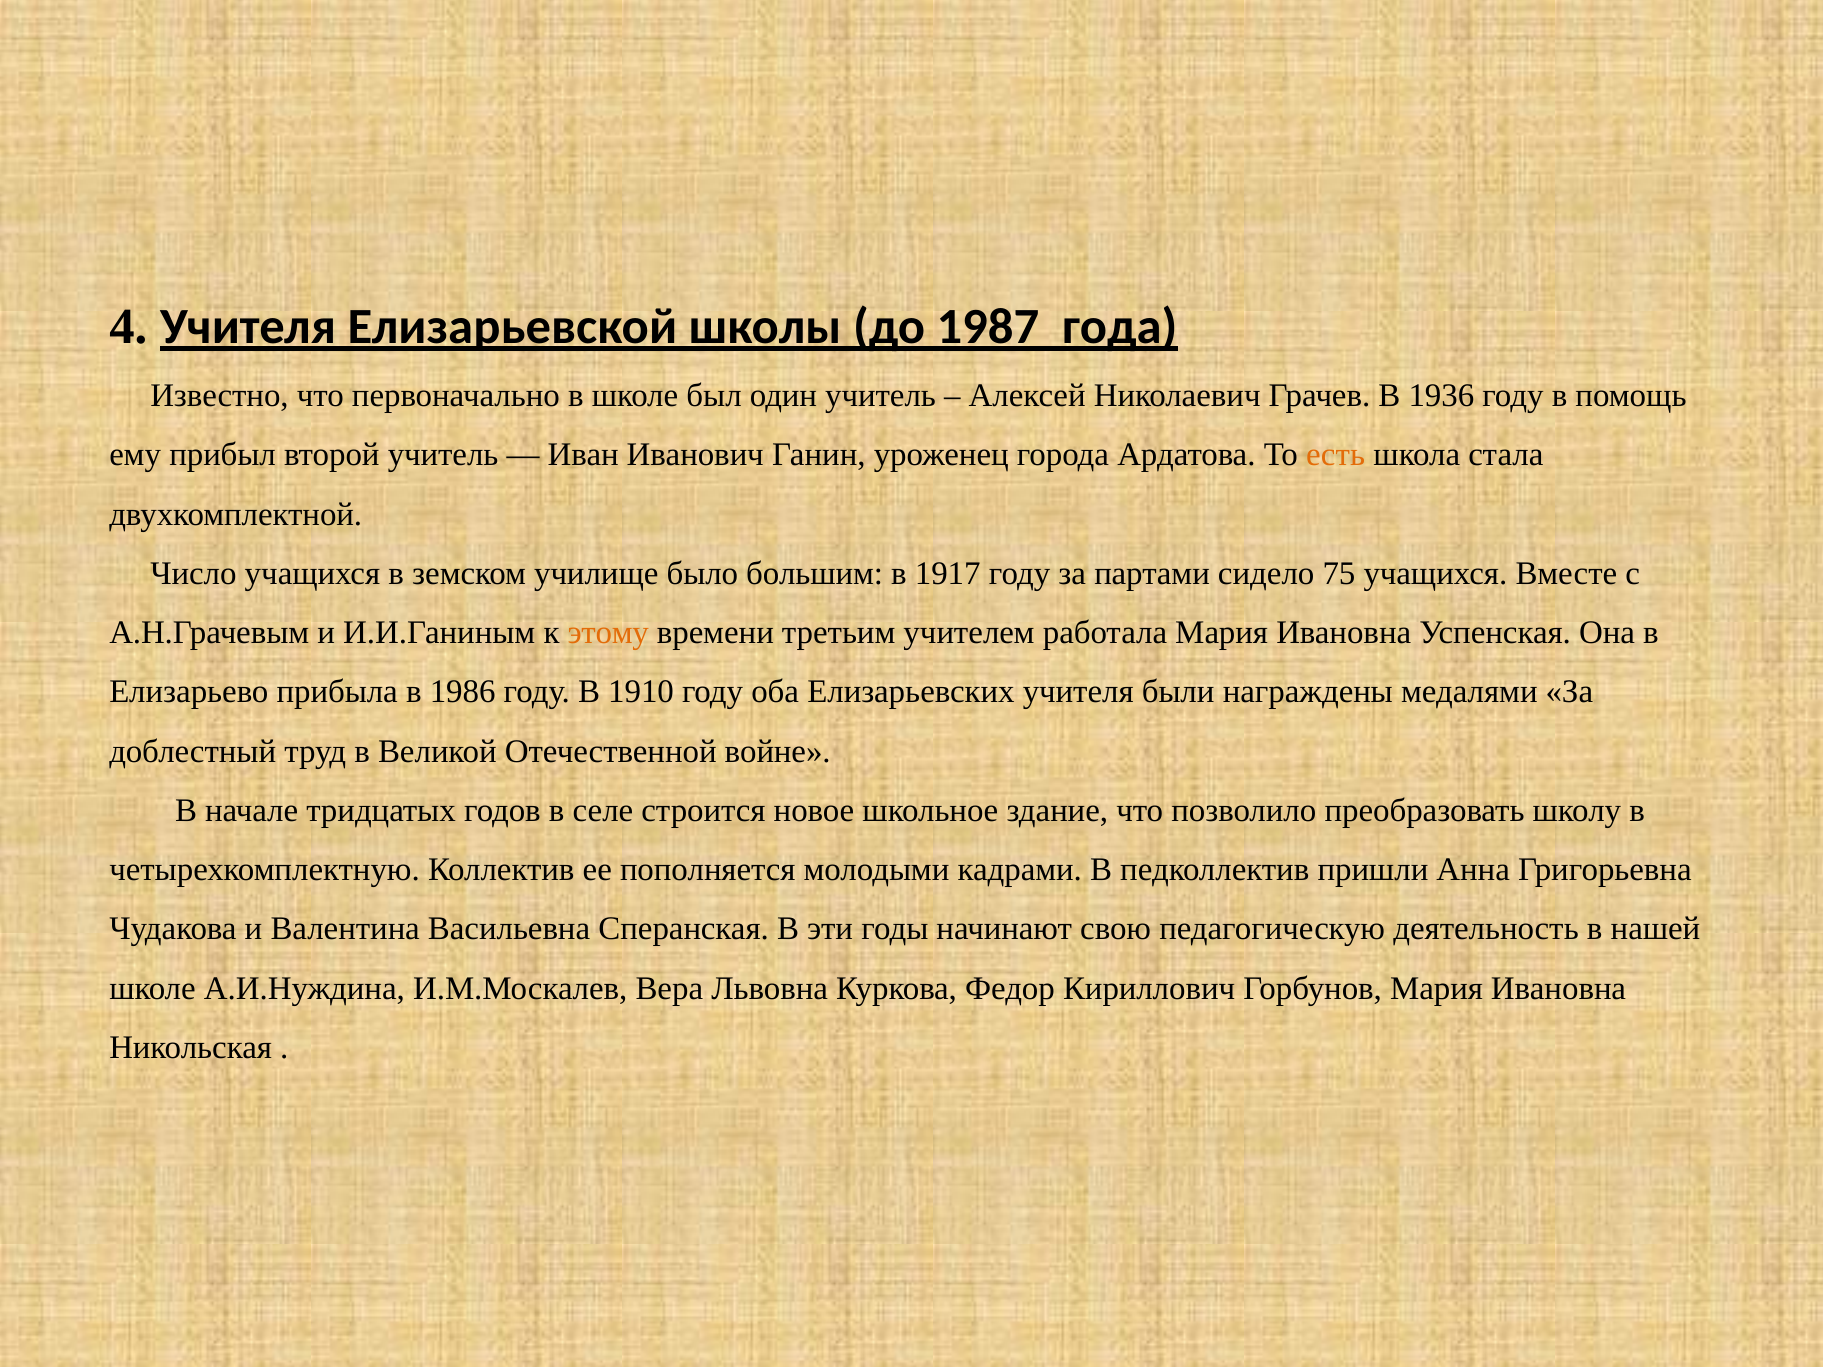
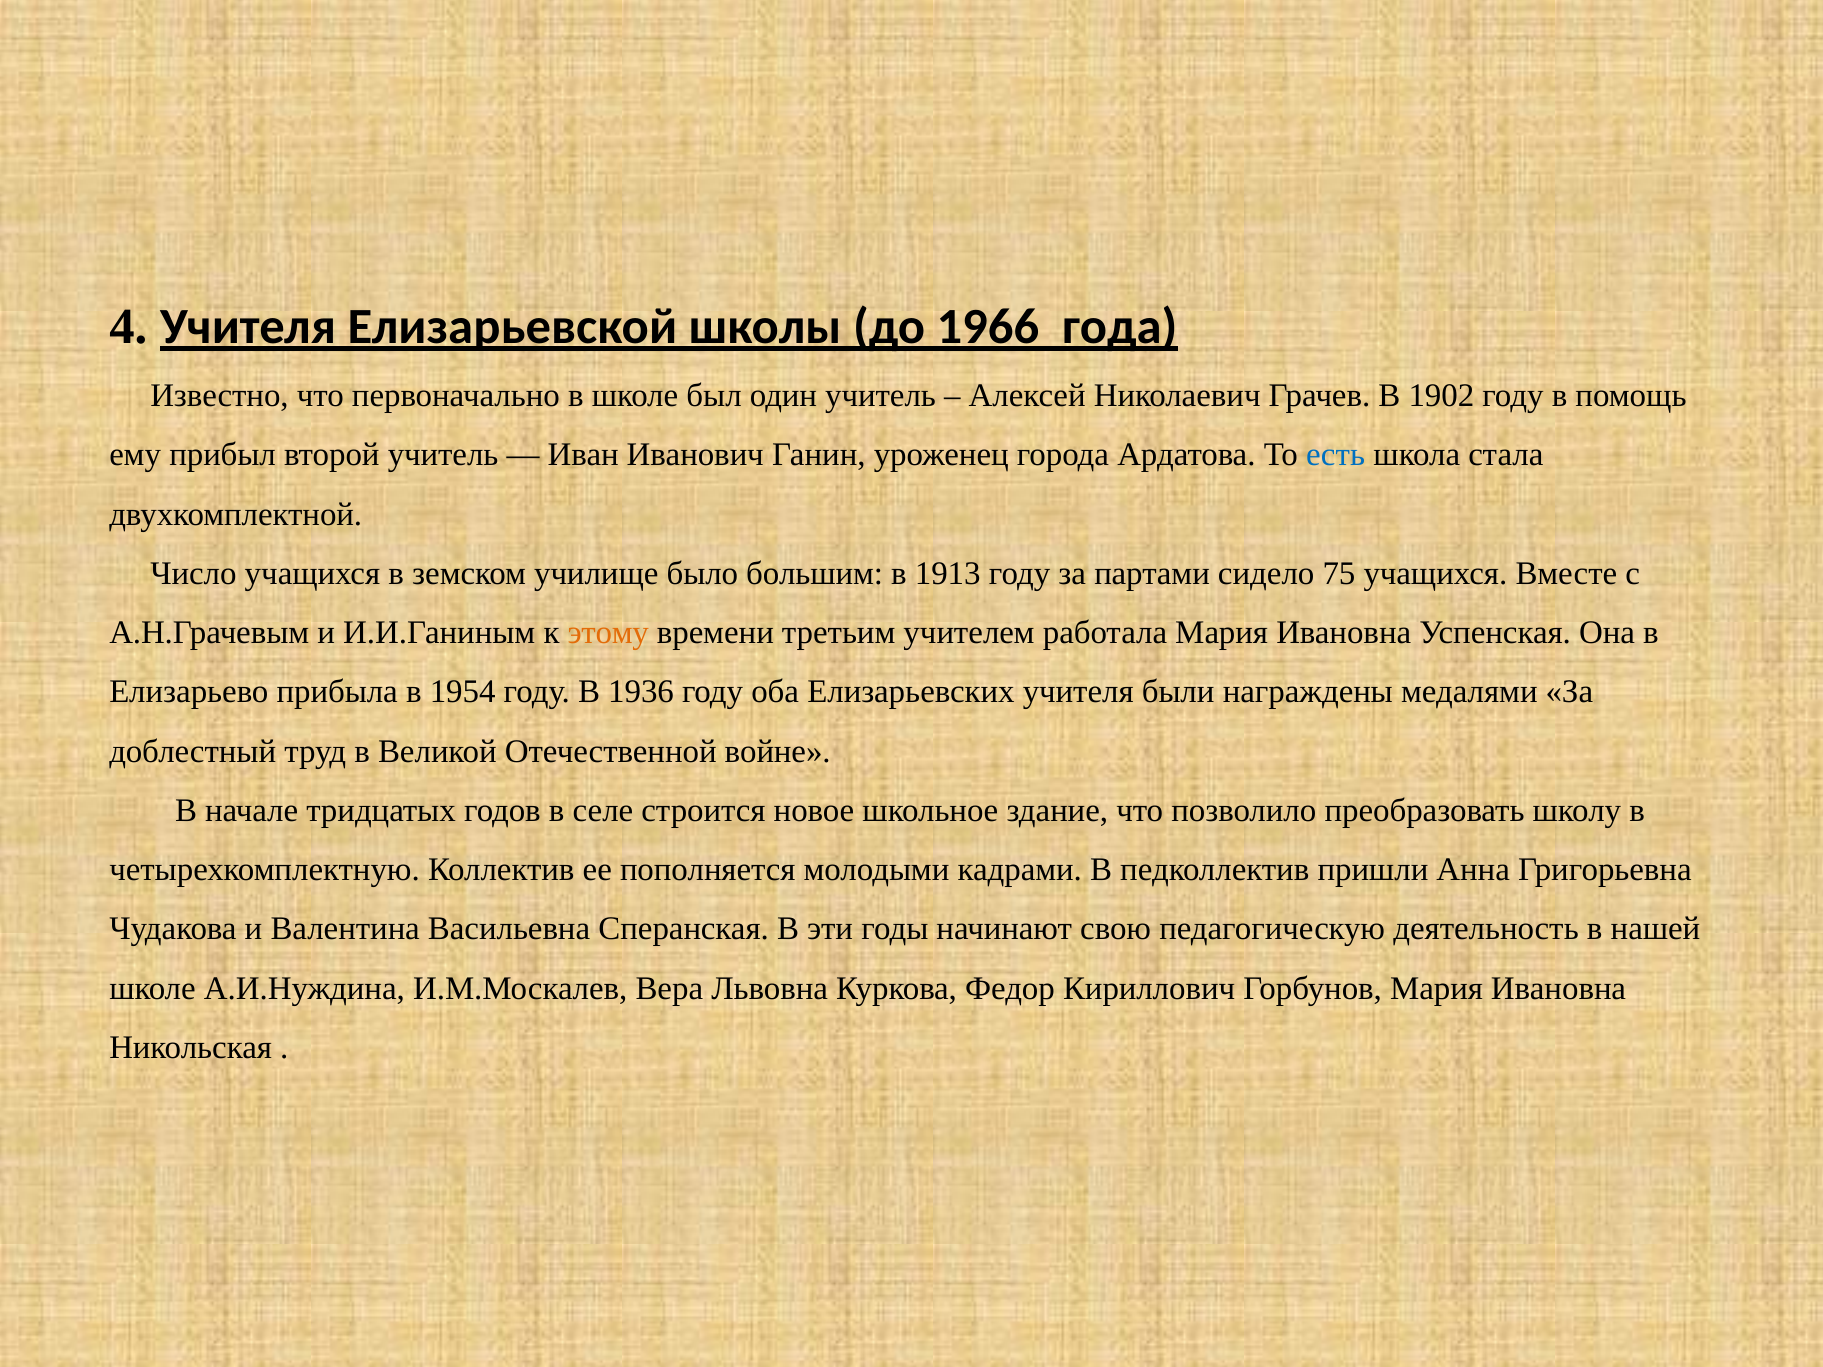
1987: 1987 -> 1966 (988, 327)
1936: 1936 -> 1902 (1441, 396)
есть colour: orange -> blue (1336, 455)
1917: 1917 -> 1913 (948, 574)
1986: 1986 -> 1954 (463, 692)
1910: 1910 -> 1936 (641, 692)
